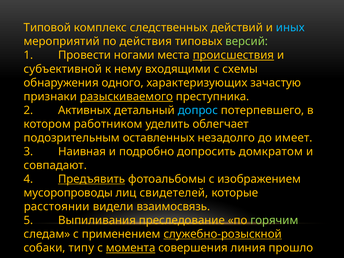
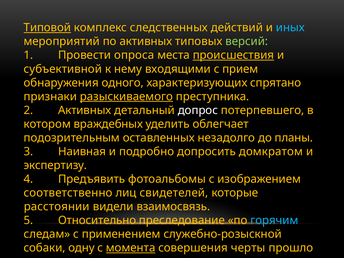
Типовой underline: none -> present (47, 28)
по действия: действия -> активных (146, 41)
ногами: ногами -> опроса (134, 55)
схемы: схемы -> прием (240, 69)
зачастую: зачастую -> спрятано (276, 83)
допрос colour: light blue -> white (198, 110)
работником: работником -> враждебных (108, 124)
имеет: имеет -> планы (294, 138)
совпадают: совпадают -> экспертизу (55, 165)
Предъявить underline: present -> none (92, 179)
мусоропроводы: мусоропроводы -> соответственно (68, 193)
Выпиливания: Выпиливания -> Относительно (97, 220)
горячим colour: light green -> light blue (274, 220)
служебно-розыскной underline: present -> none (223, 234)
типу: типу -> одну (81, 248)
линия: линия -> черты (248, 248)
